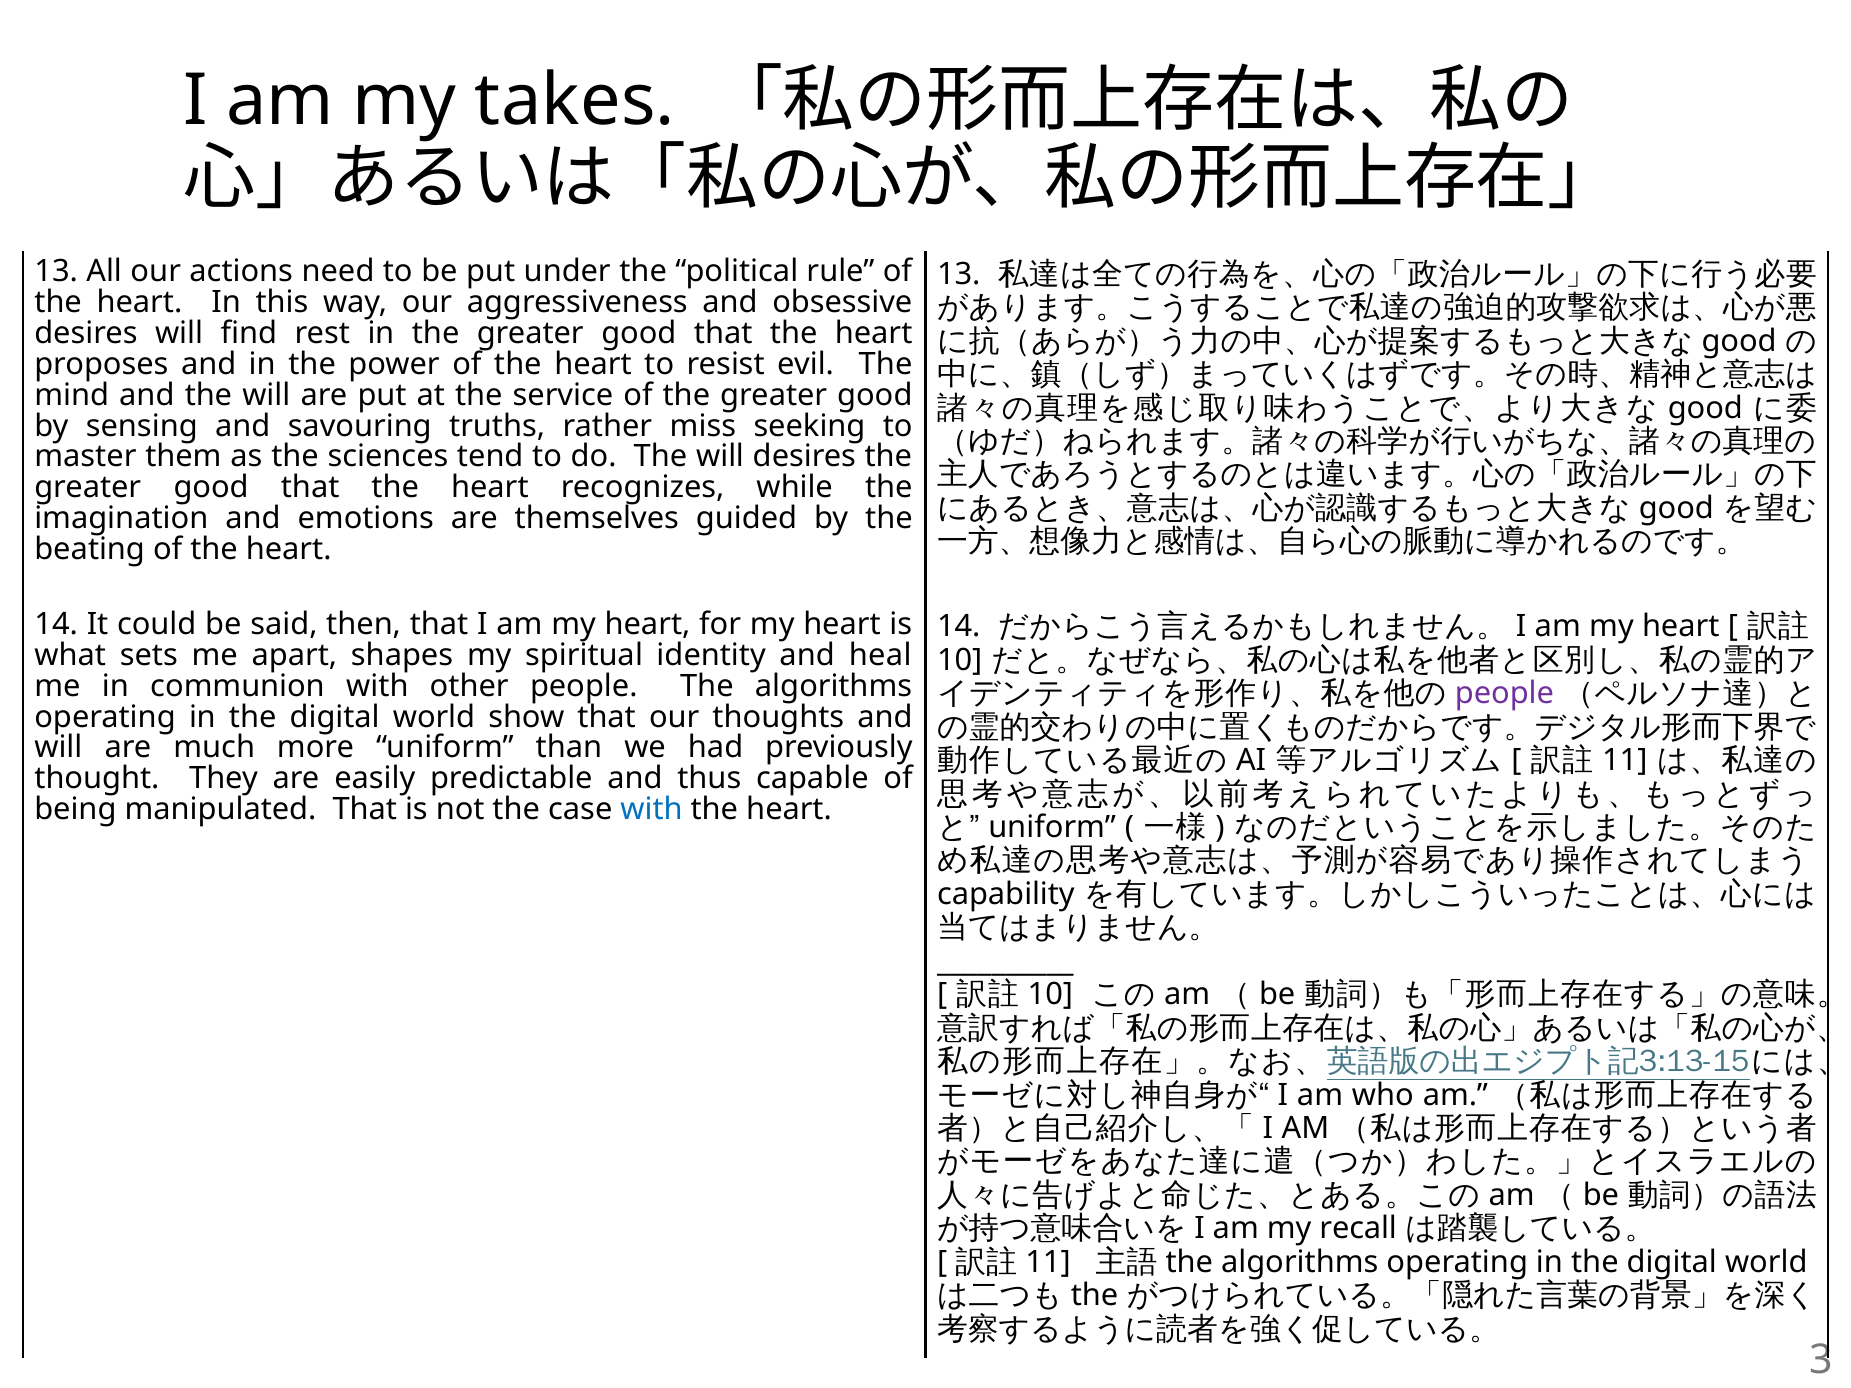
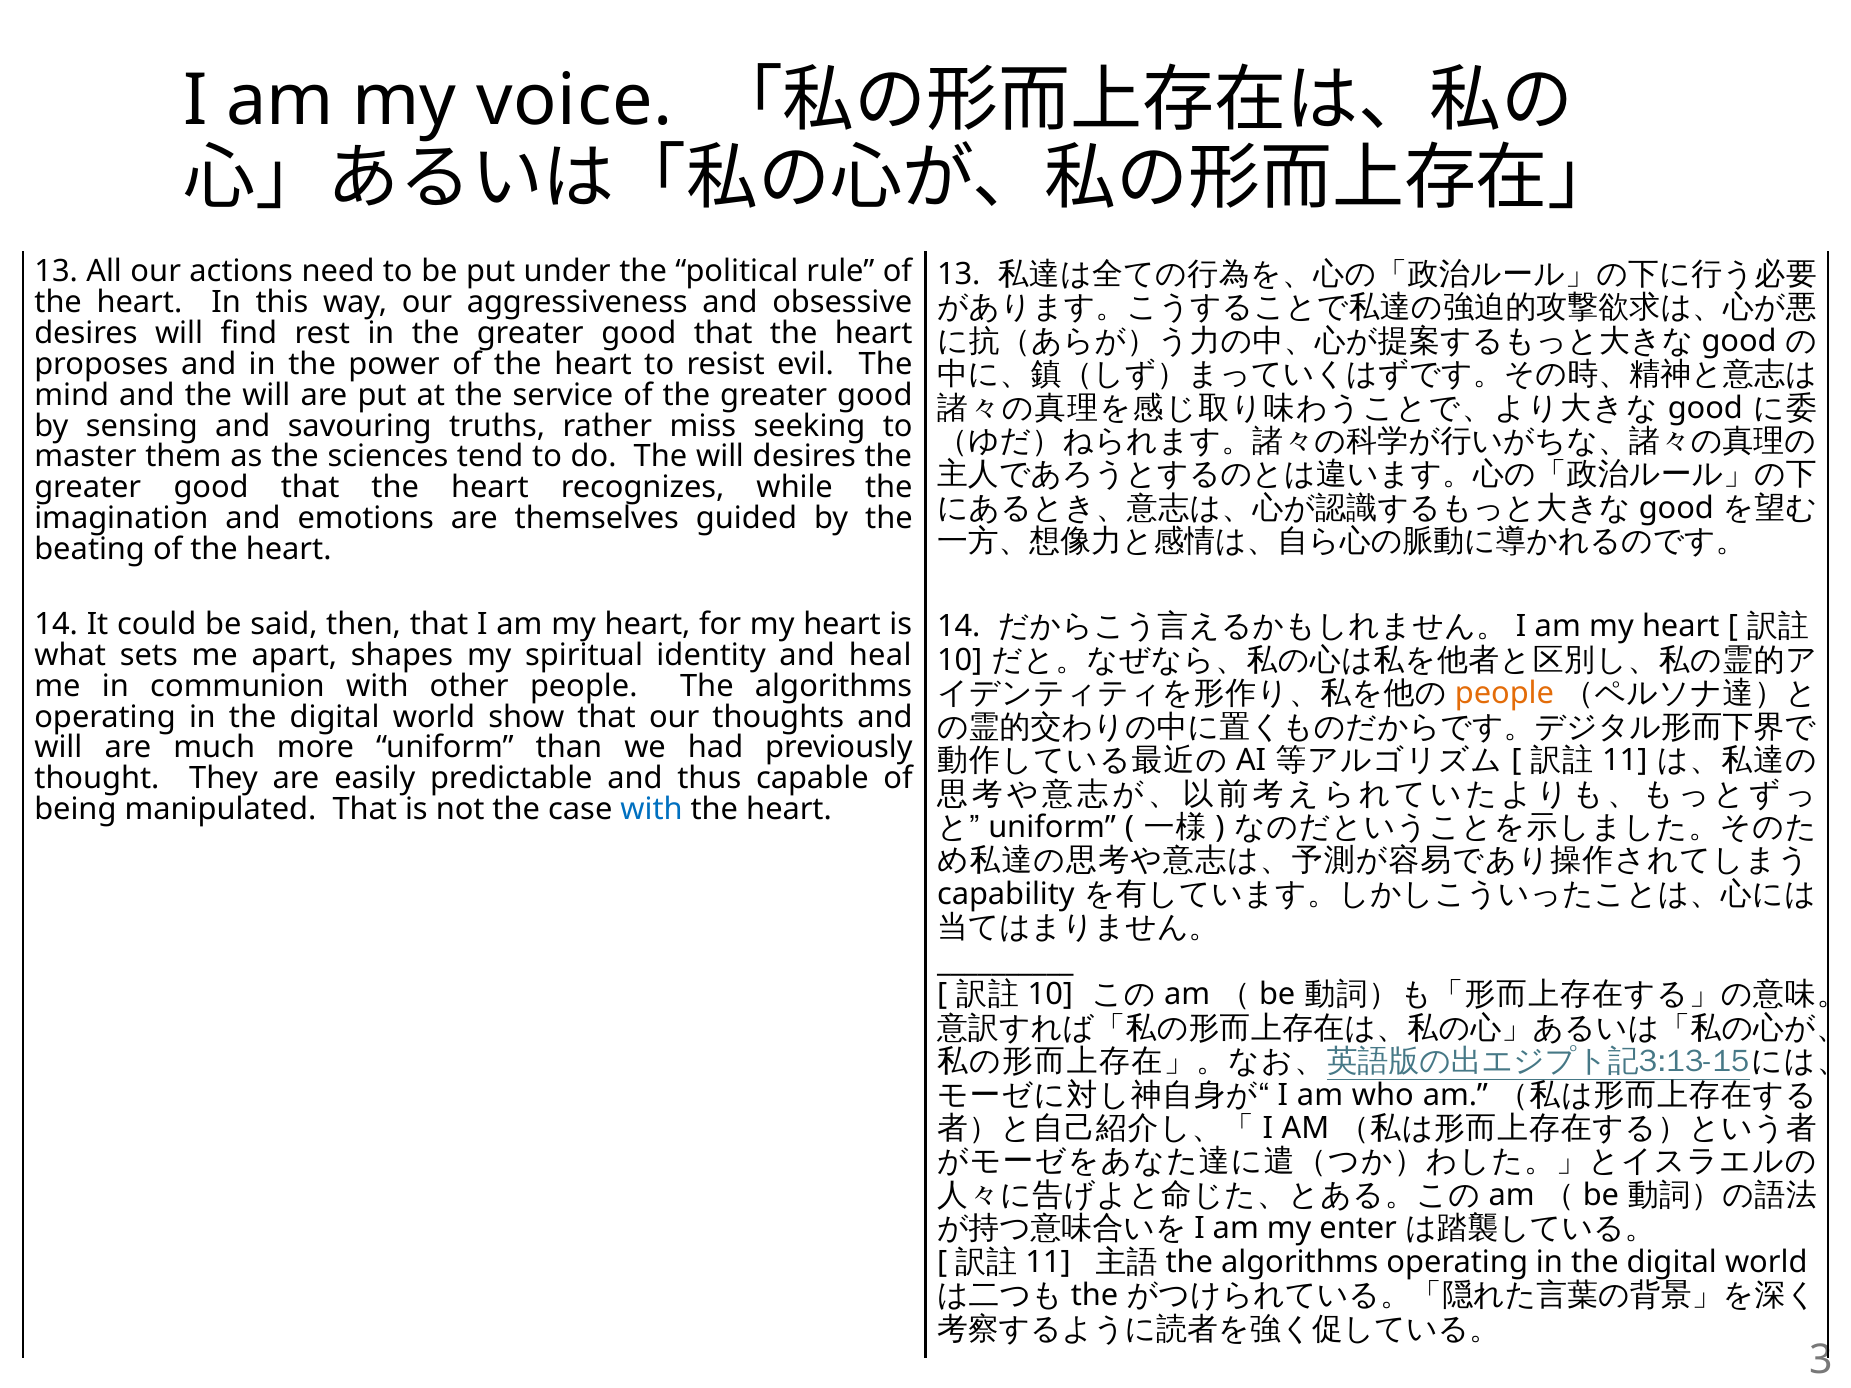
takes: takes -> voice (575, 101)
people colour: purple -> orange (1504, 694)
recall: recall -> enter (1358, 1229)
